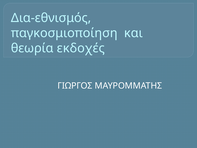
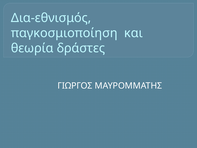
εκδοχές: εκδοχές -> δράστες (81, 48)
